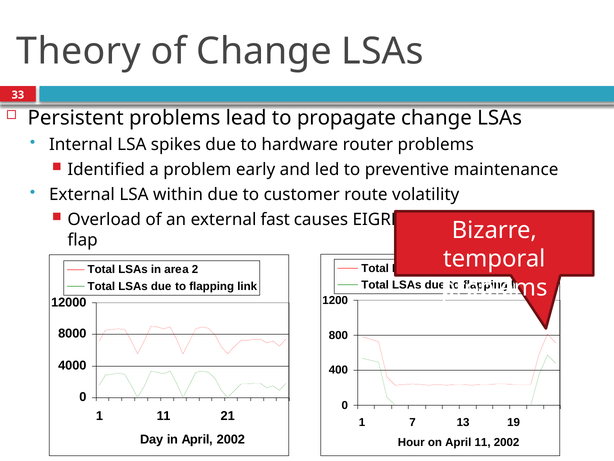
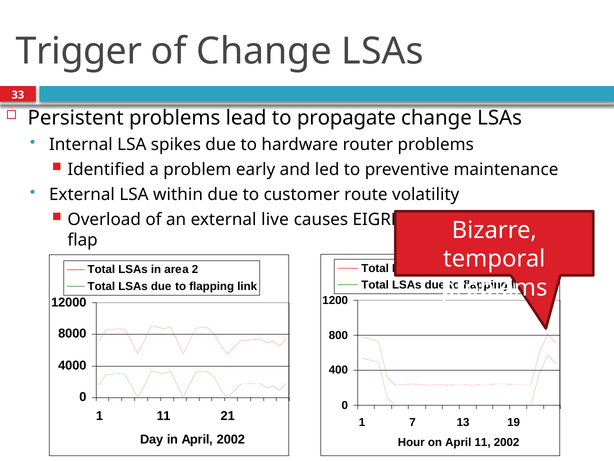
Theory: Theory -> Trigger (79, 51)
fast: fast -> live (275, 219)
